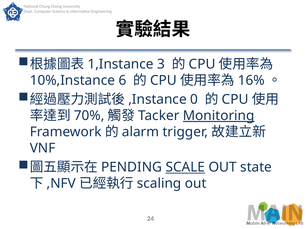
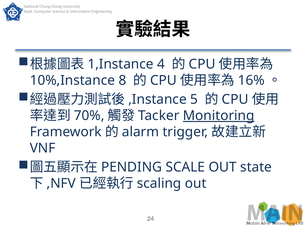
3: 3 -> 4 (161, 64)
6: 6 -> 8 (122, 81)
0: 0 -> 5 (194, 100)
SCALE underline: present -> none (185, 168)
